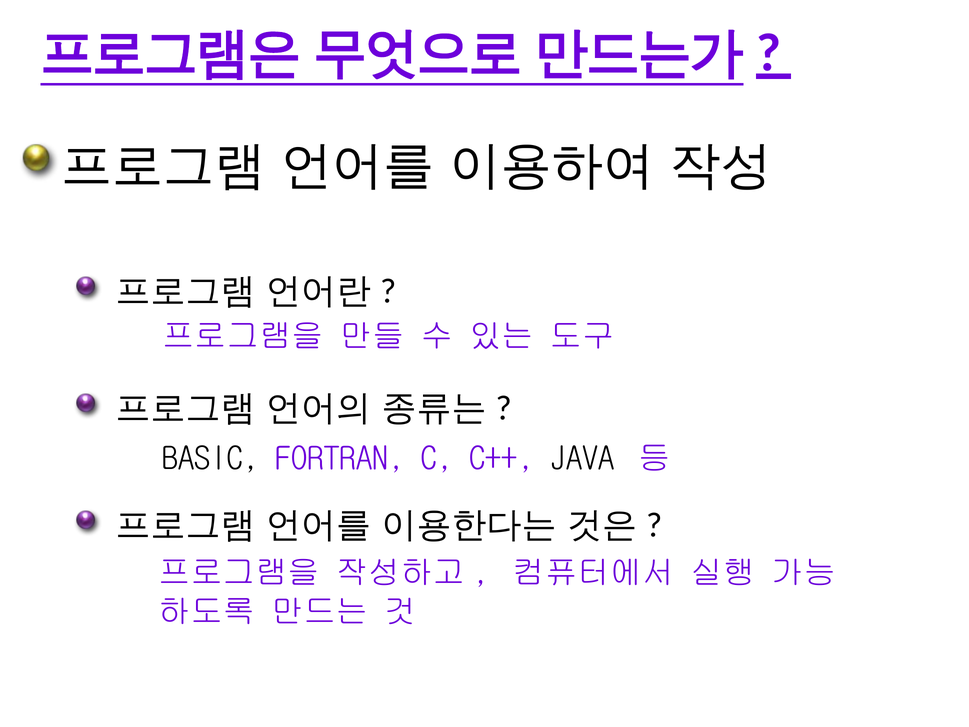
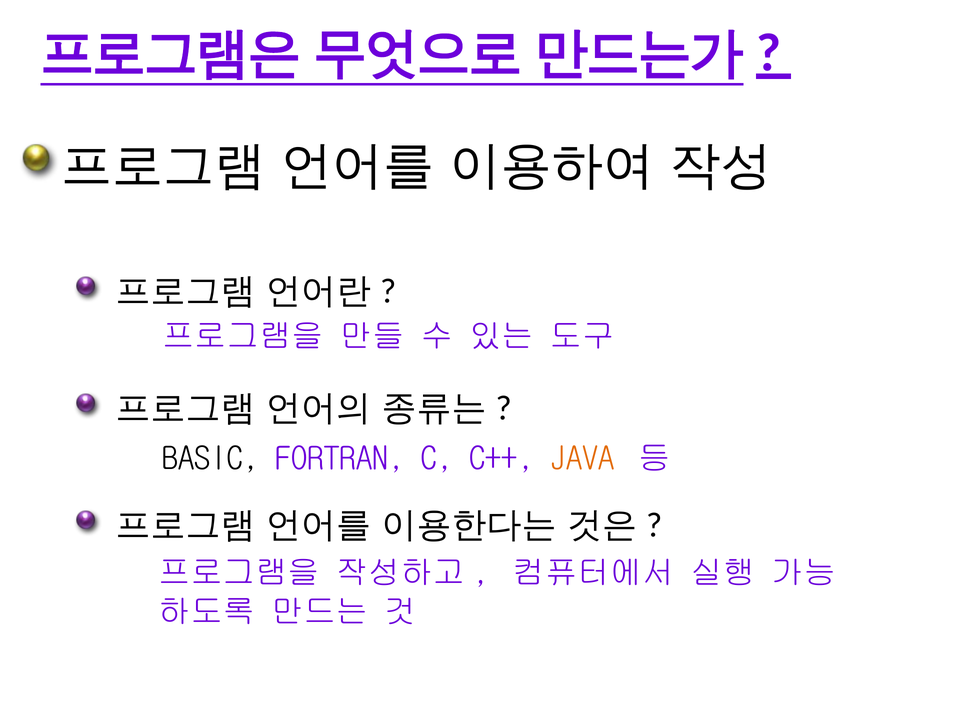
JAVA colour: black -> orange (582, 458)
